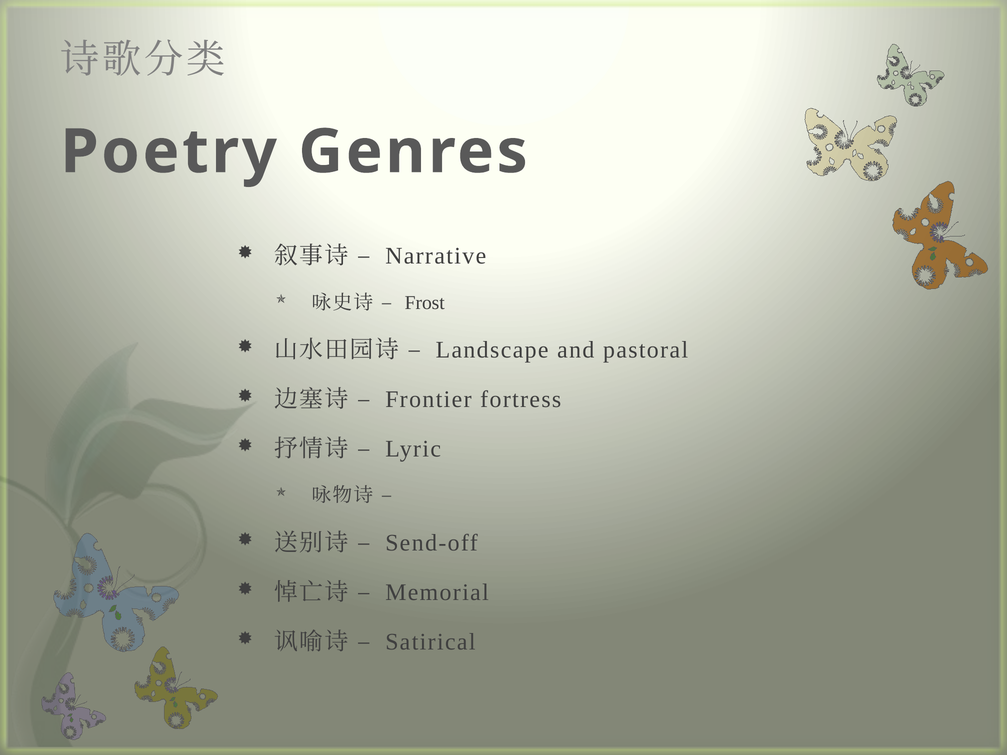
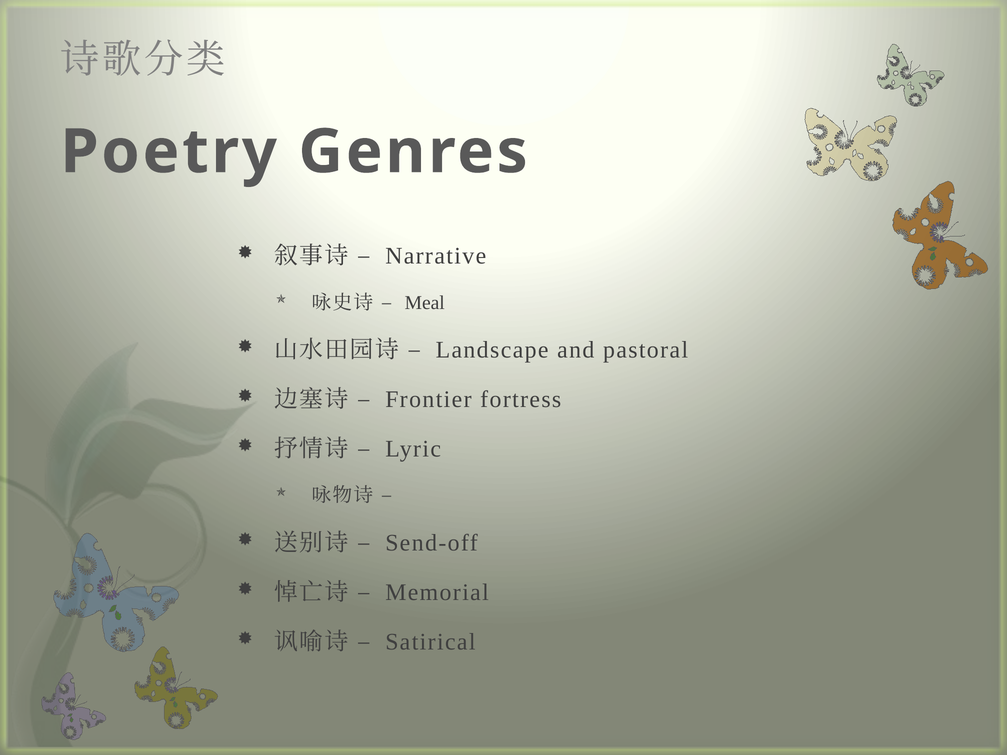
Frost: Frost -> Meal (425, 303)
